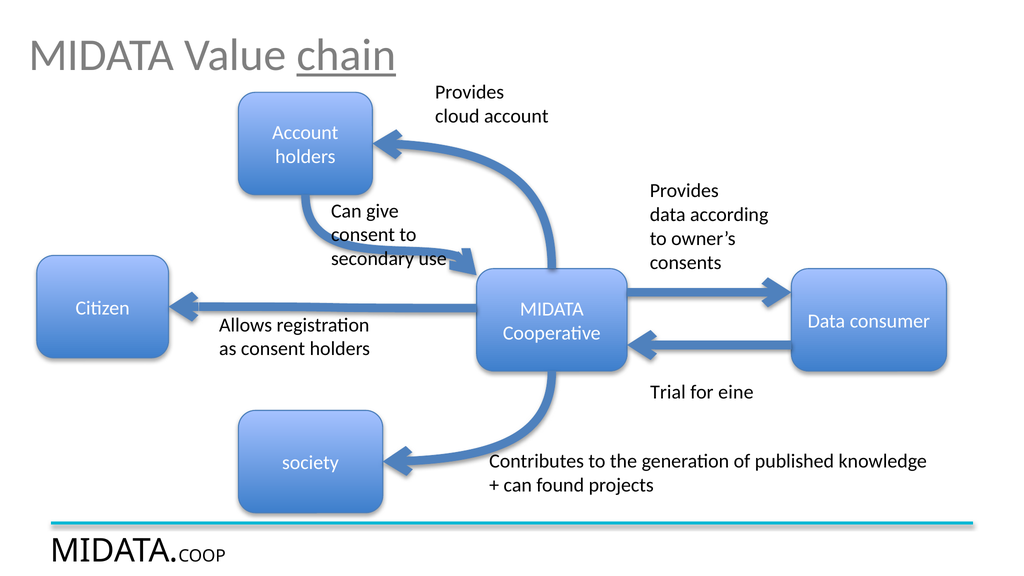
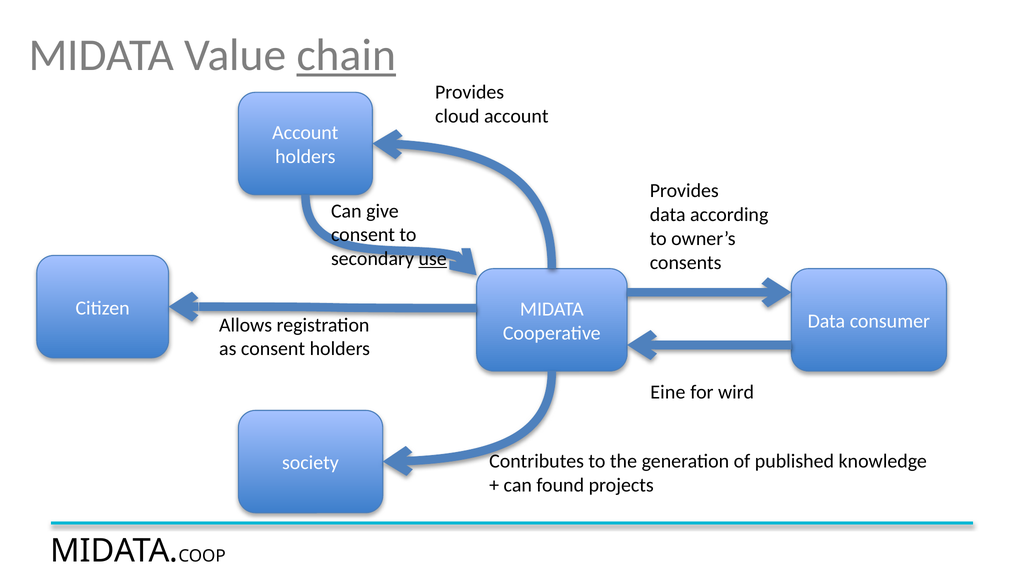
use underline: none -> present (433, 259)
Trial: Trial -> Eine (668, 392)
eine: eine -> wird (736, 392)
